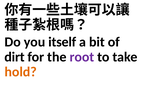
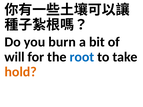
itself: itself -> burn (62, 42)
dirt: dirt -> will (15, 57)
root colour: purple -> blue (82, 57)
